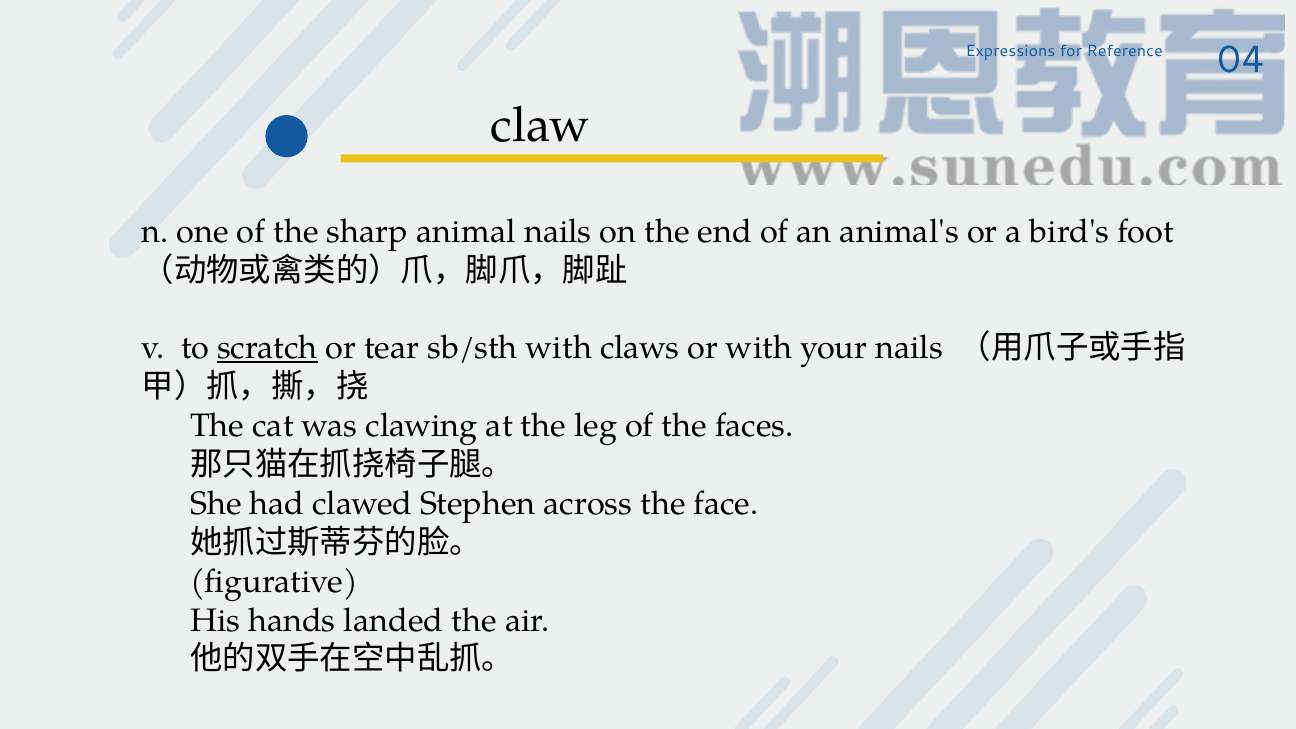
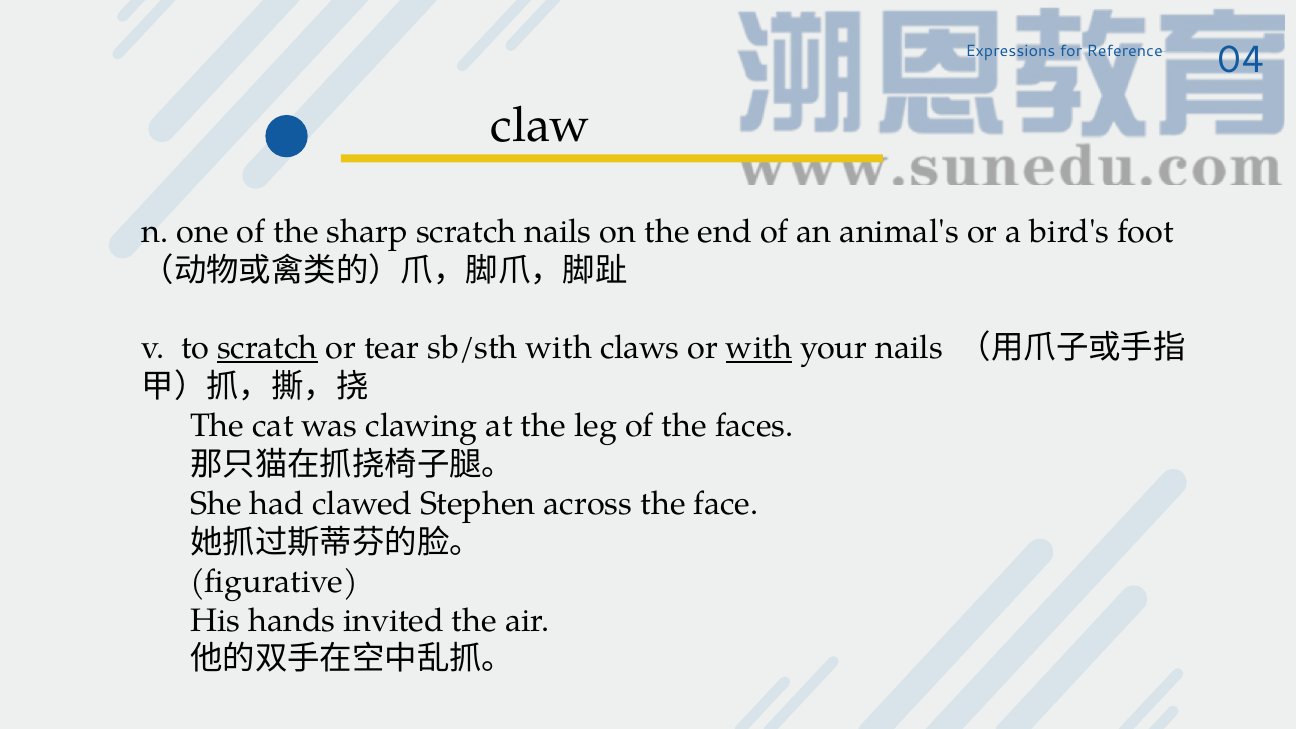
sharp animal: animal -> scratch (466, 232)
with underline: none -> present (759, 348)
landed: landed -> invited (394, 620)
